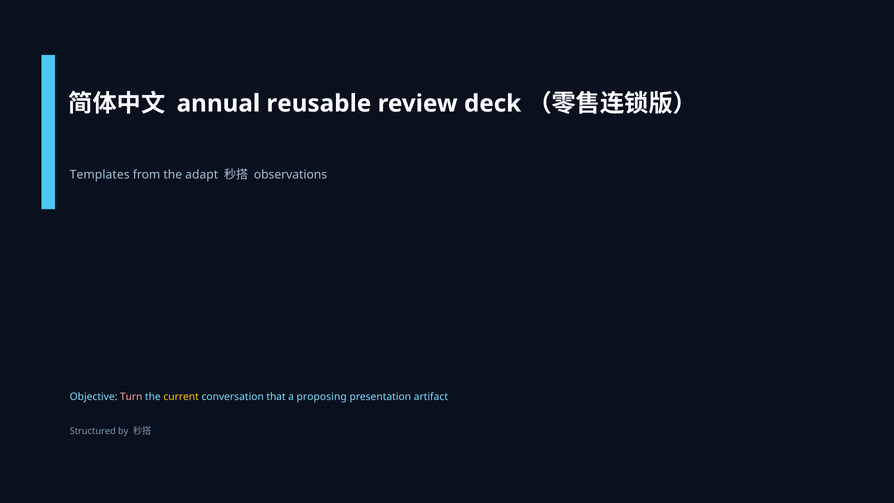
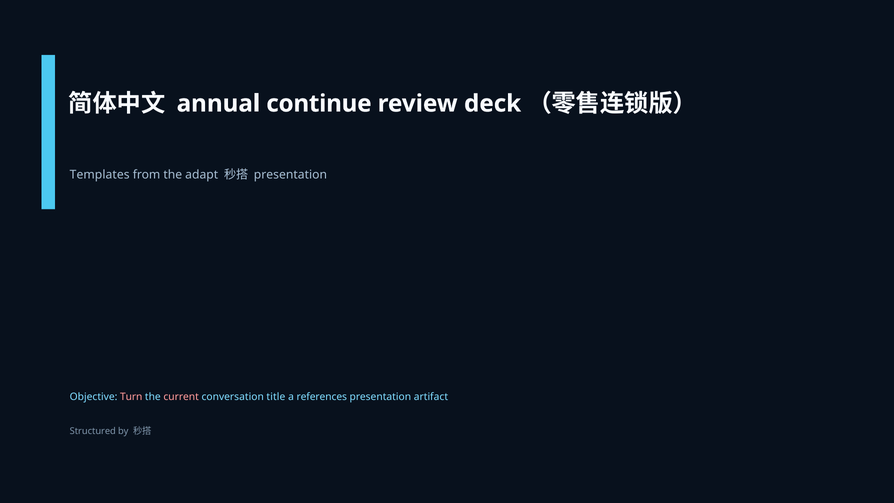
reusable: reusable -> continue (319, 104)
observations: observations -> presentation (290, 175)
current colour: yellow -> pink (181, 397)
that: that -> title (276, 397)
proposing: proposing -> references (322, 397)
